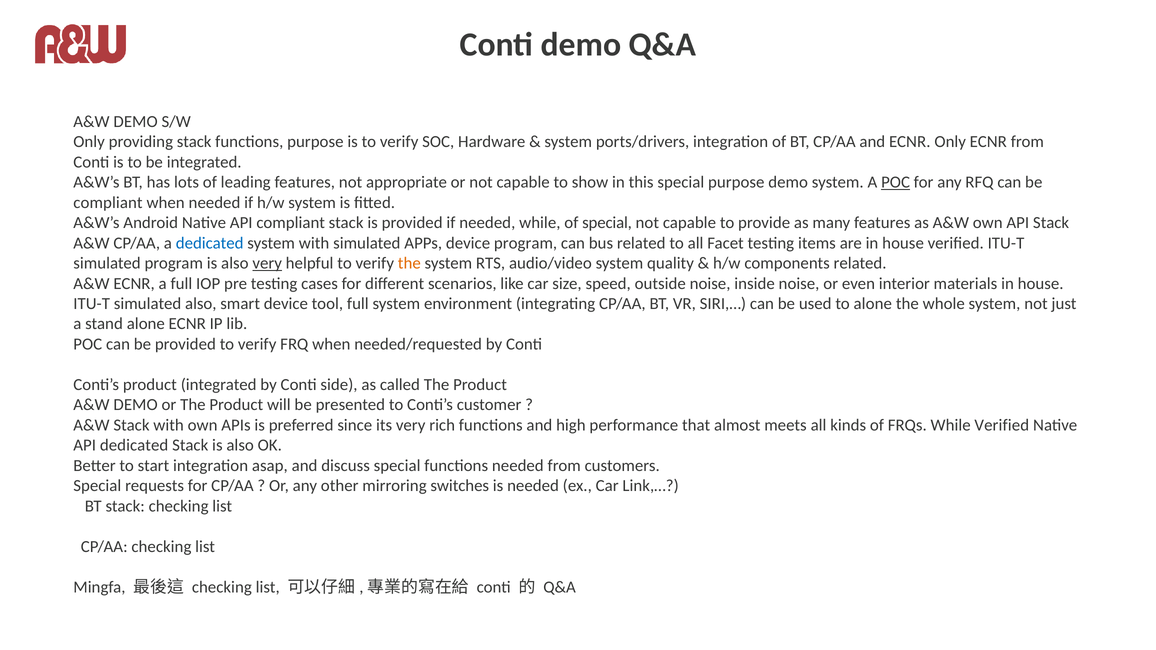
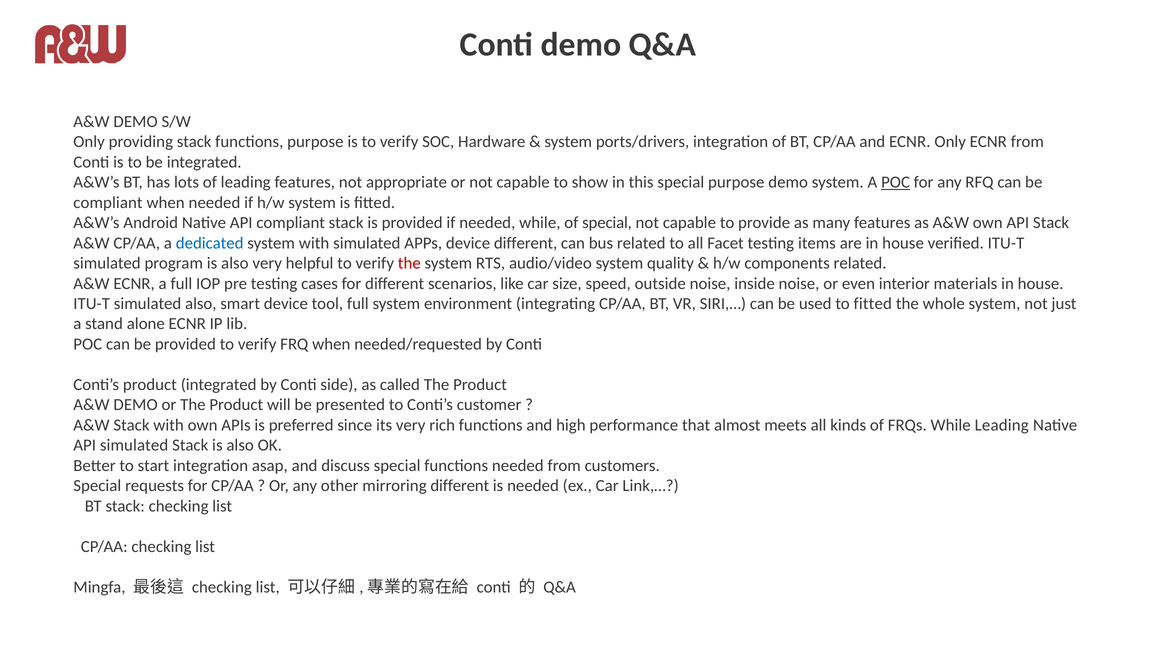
device program: program -> different (526, 243)
very underline: present -> none (267, 263)
the colour: orange -> red (409, 263)
to alone: alone -> fitted (873, 304)
While Verified: Verified -> Leading (1002, 425)
API dedicated: dedicated -> simulated (134, 445)
mirroring switches: switches -> different (460, 486)
